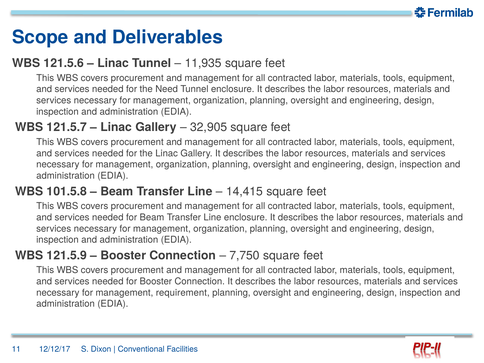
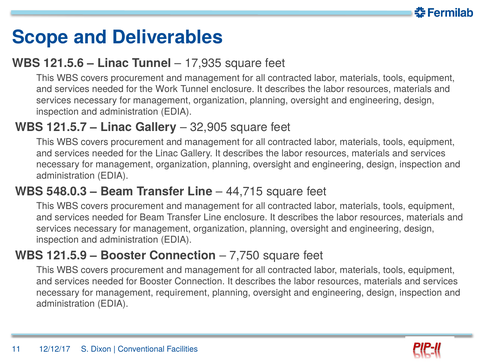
11,935: 11,935 -> 17,935 (203, 63)
Need: Need -> Work (167, 89)
101.5.8: 101.5.8 -> 548.0.3 (67, 191)
14,415: 14,415 -> 44,715 (245, 191)
